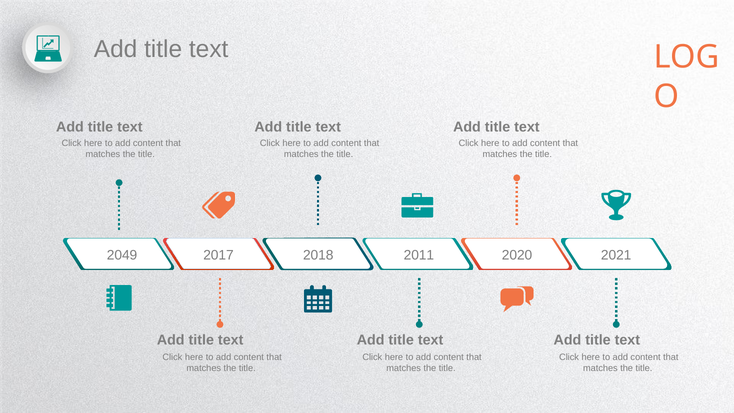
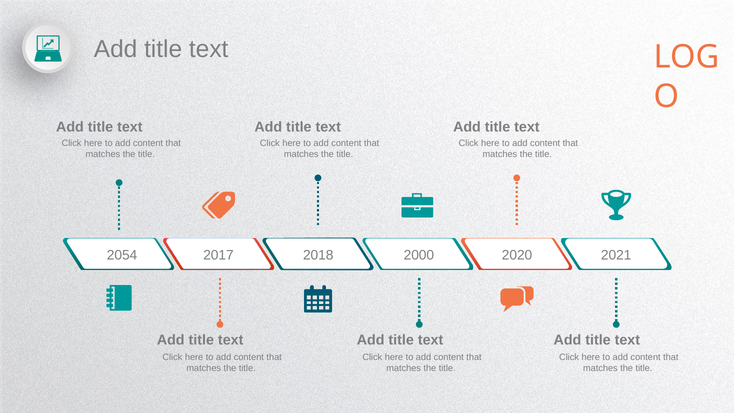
2049: 2049 -> 2054 (122, 255)
2011: 2011 -> 2000 (419, 255)
